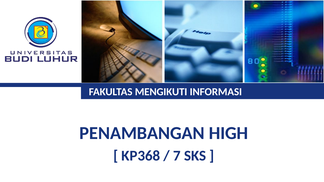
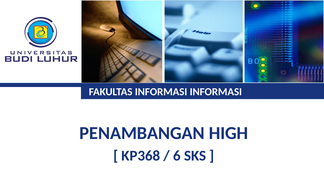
FAKULTAS MENGIKUTI: MENGIKUTI -> INFORMASI (161, 92)
7: 7 -> 6 (177, 156)
